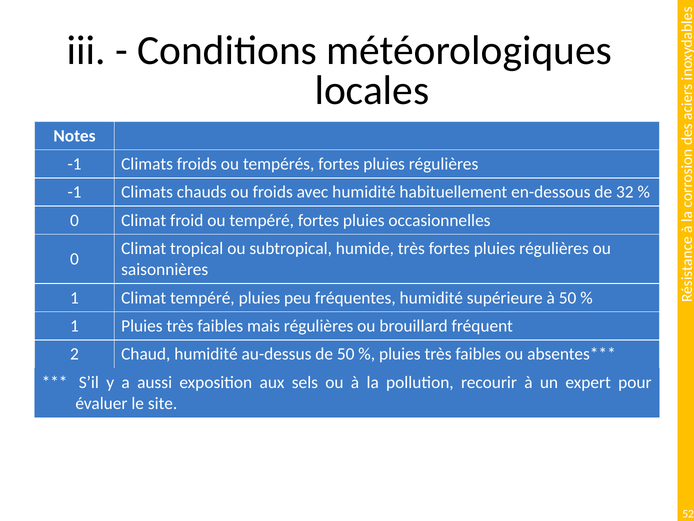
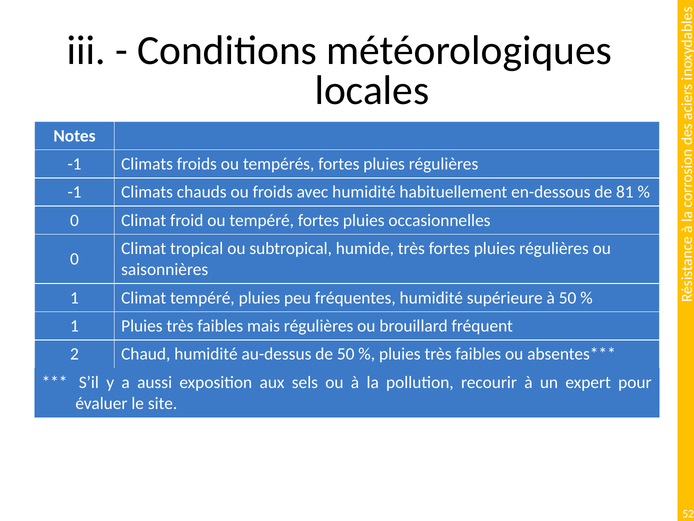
32: 32 -> 81 (625, 192)
